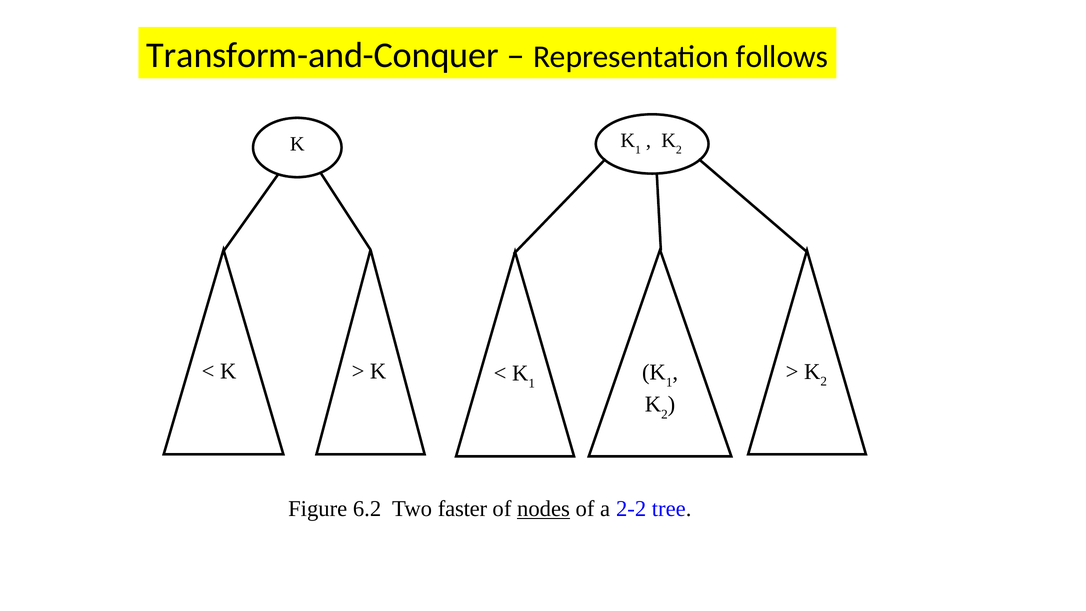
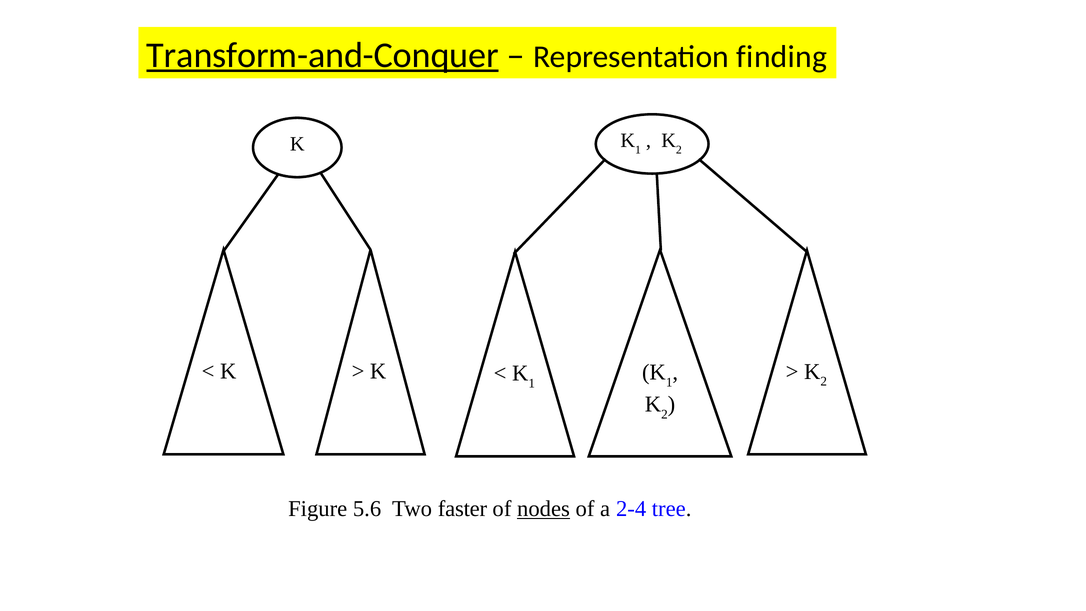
Transform-and-Conquer underline: none -> present (323, 55)
follows: follows -> finding (782, 57)
6.2: 6.2 -> 5.6 (367, 509)
2-2: 2-2 -> 2-4 (631, 509)
